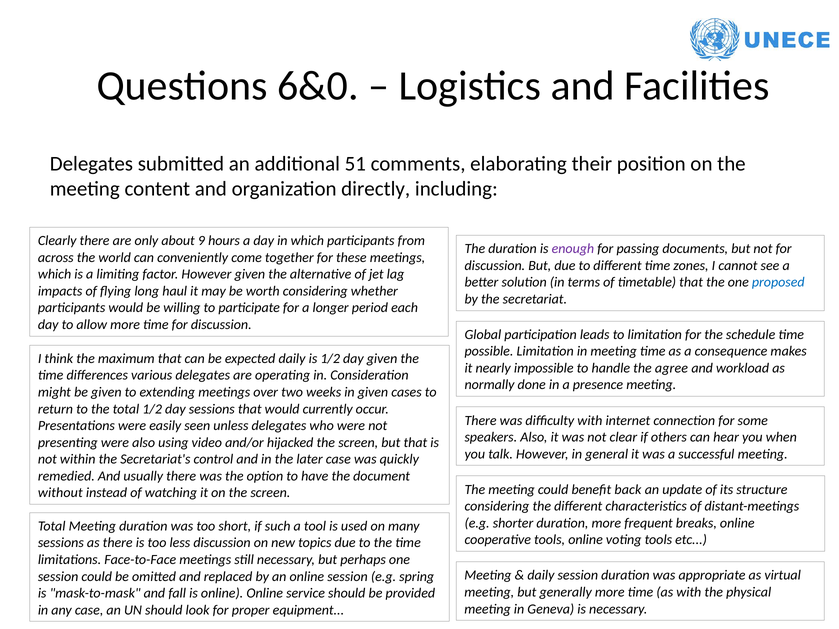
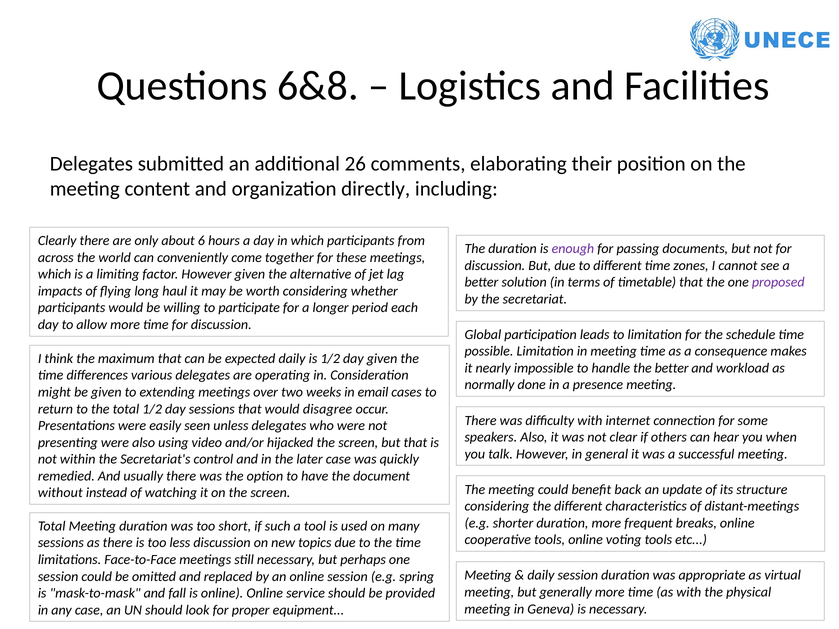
6&0: 6&0 -> 6&8 (318, 86)
51: 51 -> 26 (355, 164)
9: 9 -> 6 (201, 241)
proposed colour: blue -> purple (778, 282)
the agree: agree -> better (672, 368)
in given: given -> email (373, 392)
currently: currently -> disagree (328, 409)
